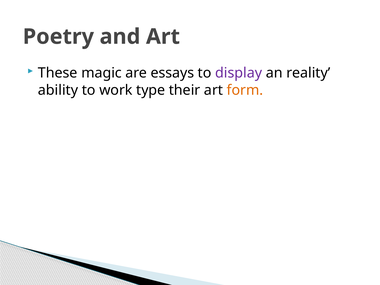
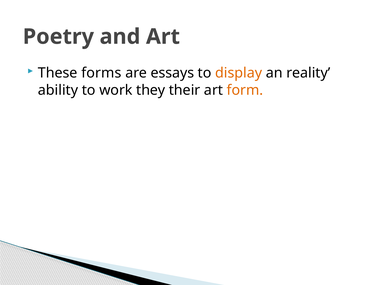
magic: magic -> forms (101, 73)
display colour: purple -> orange (239, 73)
type: type -> they (151, 90)
